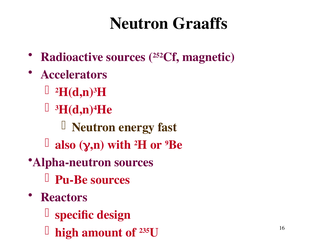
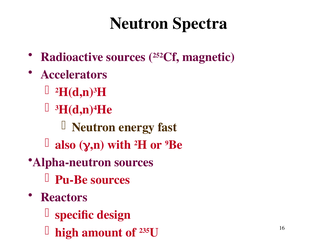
Graaffs: Graaffs -> Spectra (200, 23)
